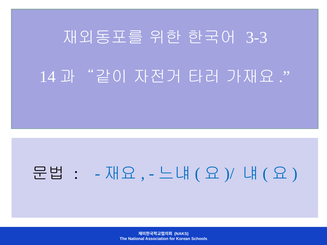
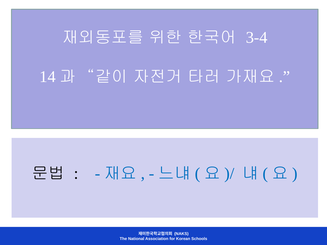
3-3: 3-3 -> 3-4 (257, 37)
